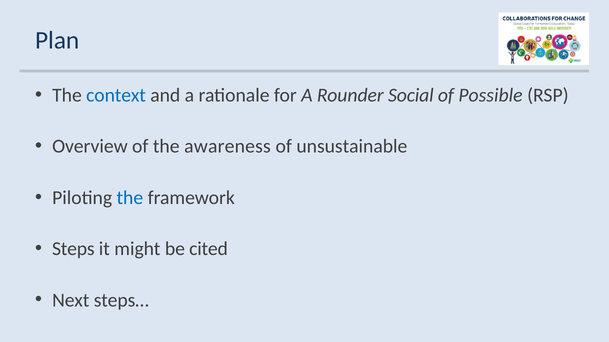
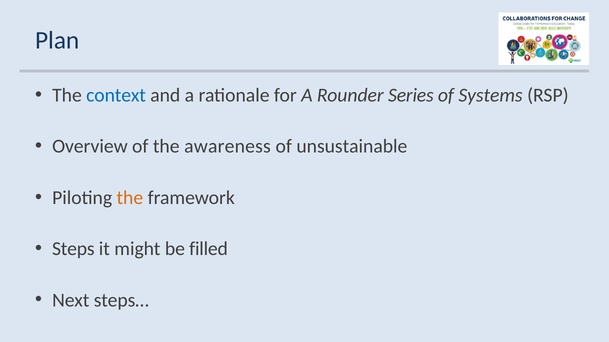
Social: Social -> Series (411, 95)
Possible: Possible -> Systems (491, 95)
the colour: blue -> orange (130, 198)
cited: cited -> filled (209, 249)
